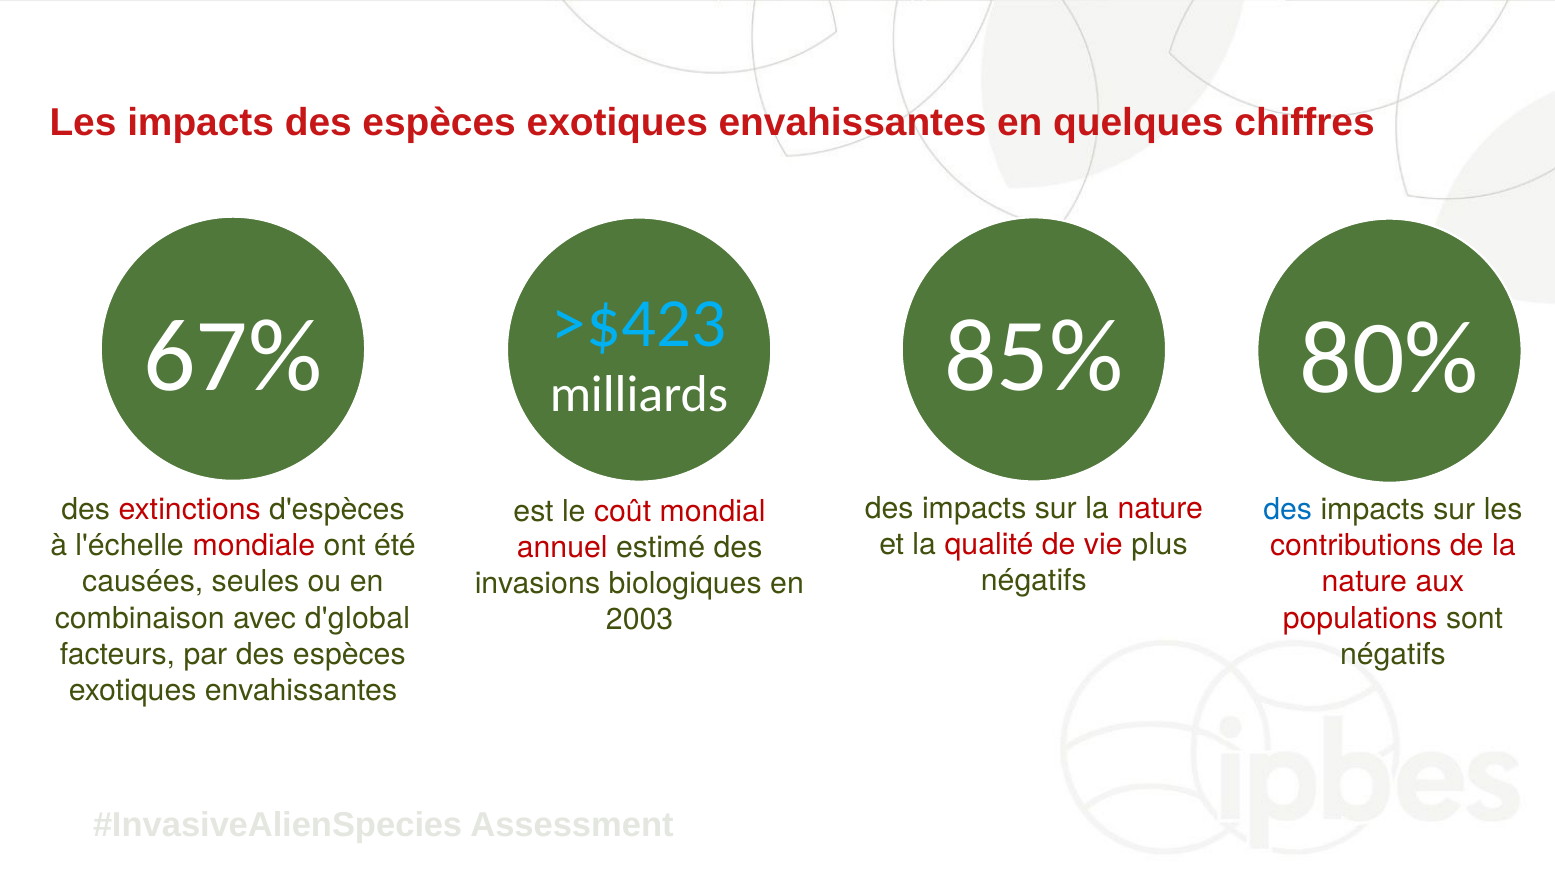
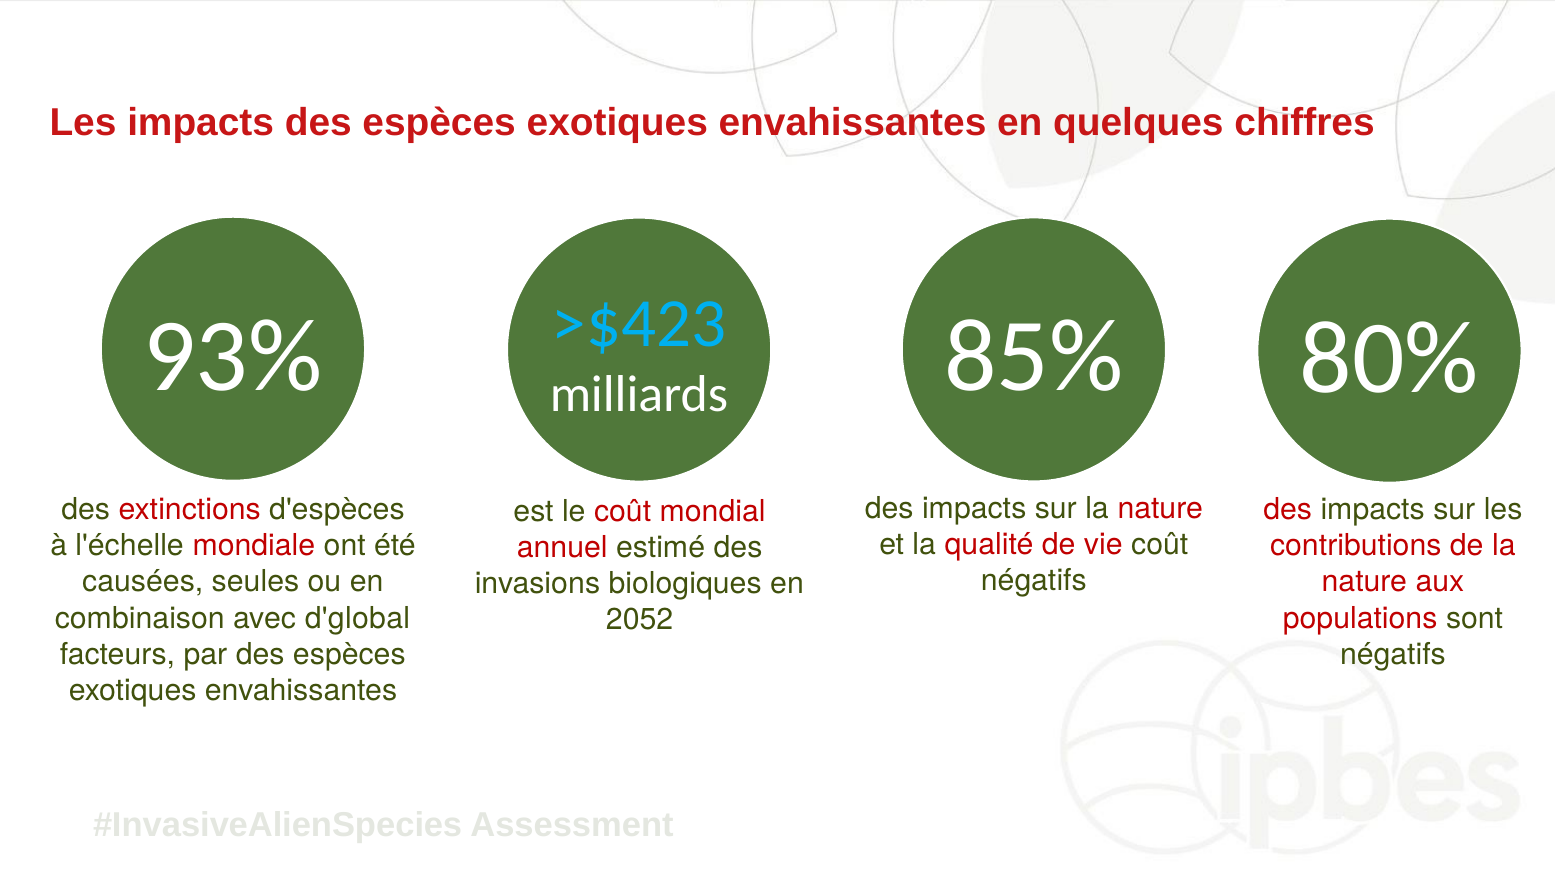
67%: 67% -> 93% (233, 356)
des colour: blue -> red (1288, 510)
vie plus: plus -> coût (1160, 545)
2003: 2003 -> 2052 (640, 621)
